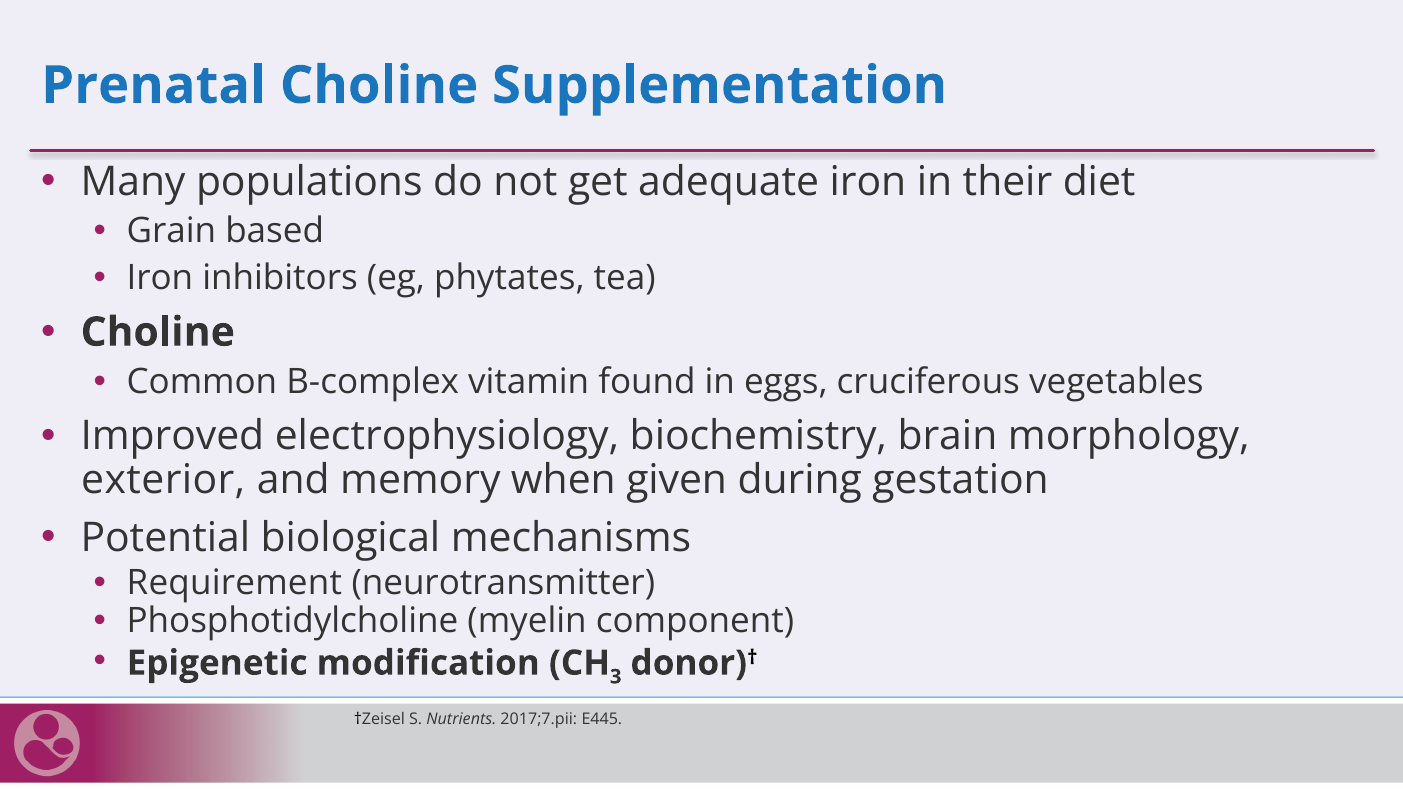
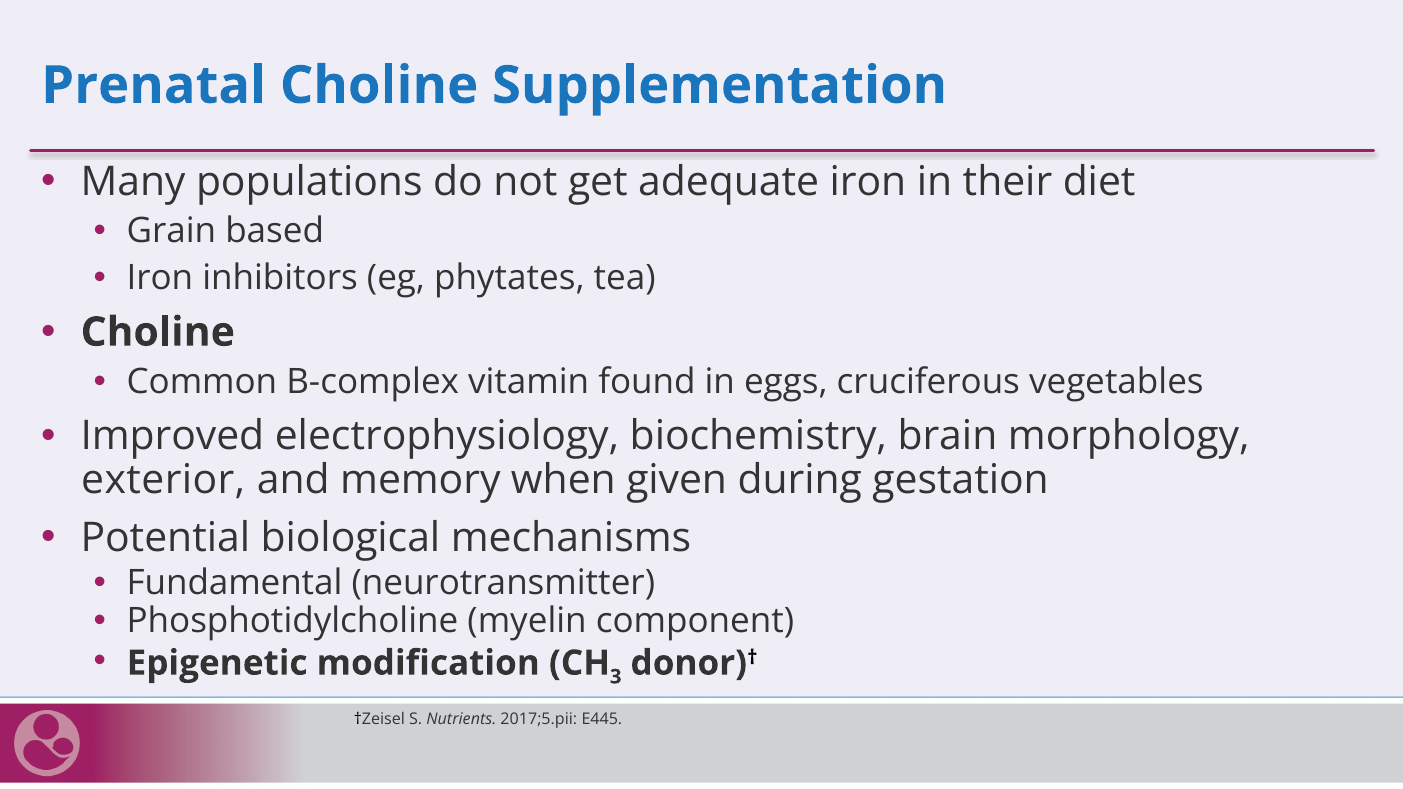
Requirement: Requirement -> Fundamental (235, 583)
2017;7.pii: 2017;7.pii -> 2017;5.pii (539, 720)
